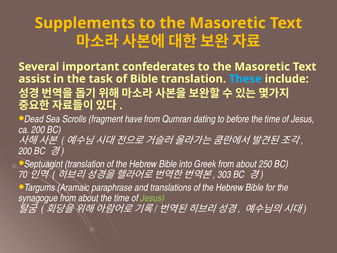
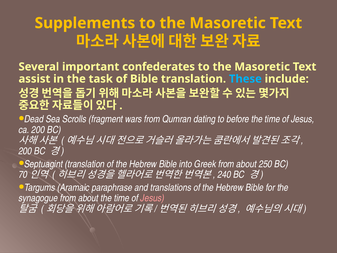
have: have -> wars (134, 119)
303: 303 -> 240 (224, 174)
Jesus colour: light green -> pink (152, 198)
